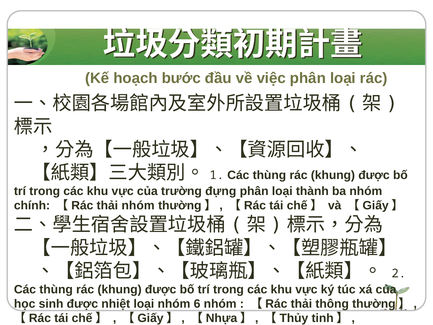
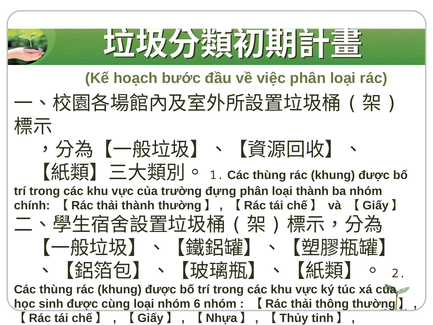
thải nhóm: nhóm -> thành (138, 205)
nhiệt: nhiệt -> cùng (116, 304)
